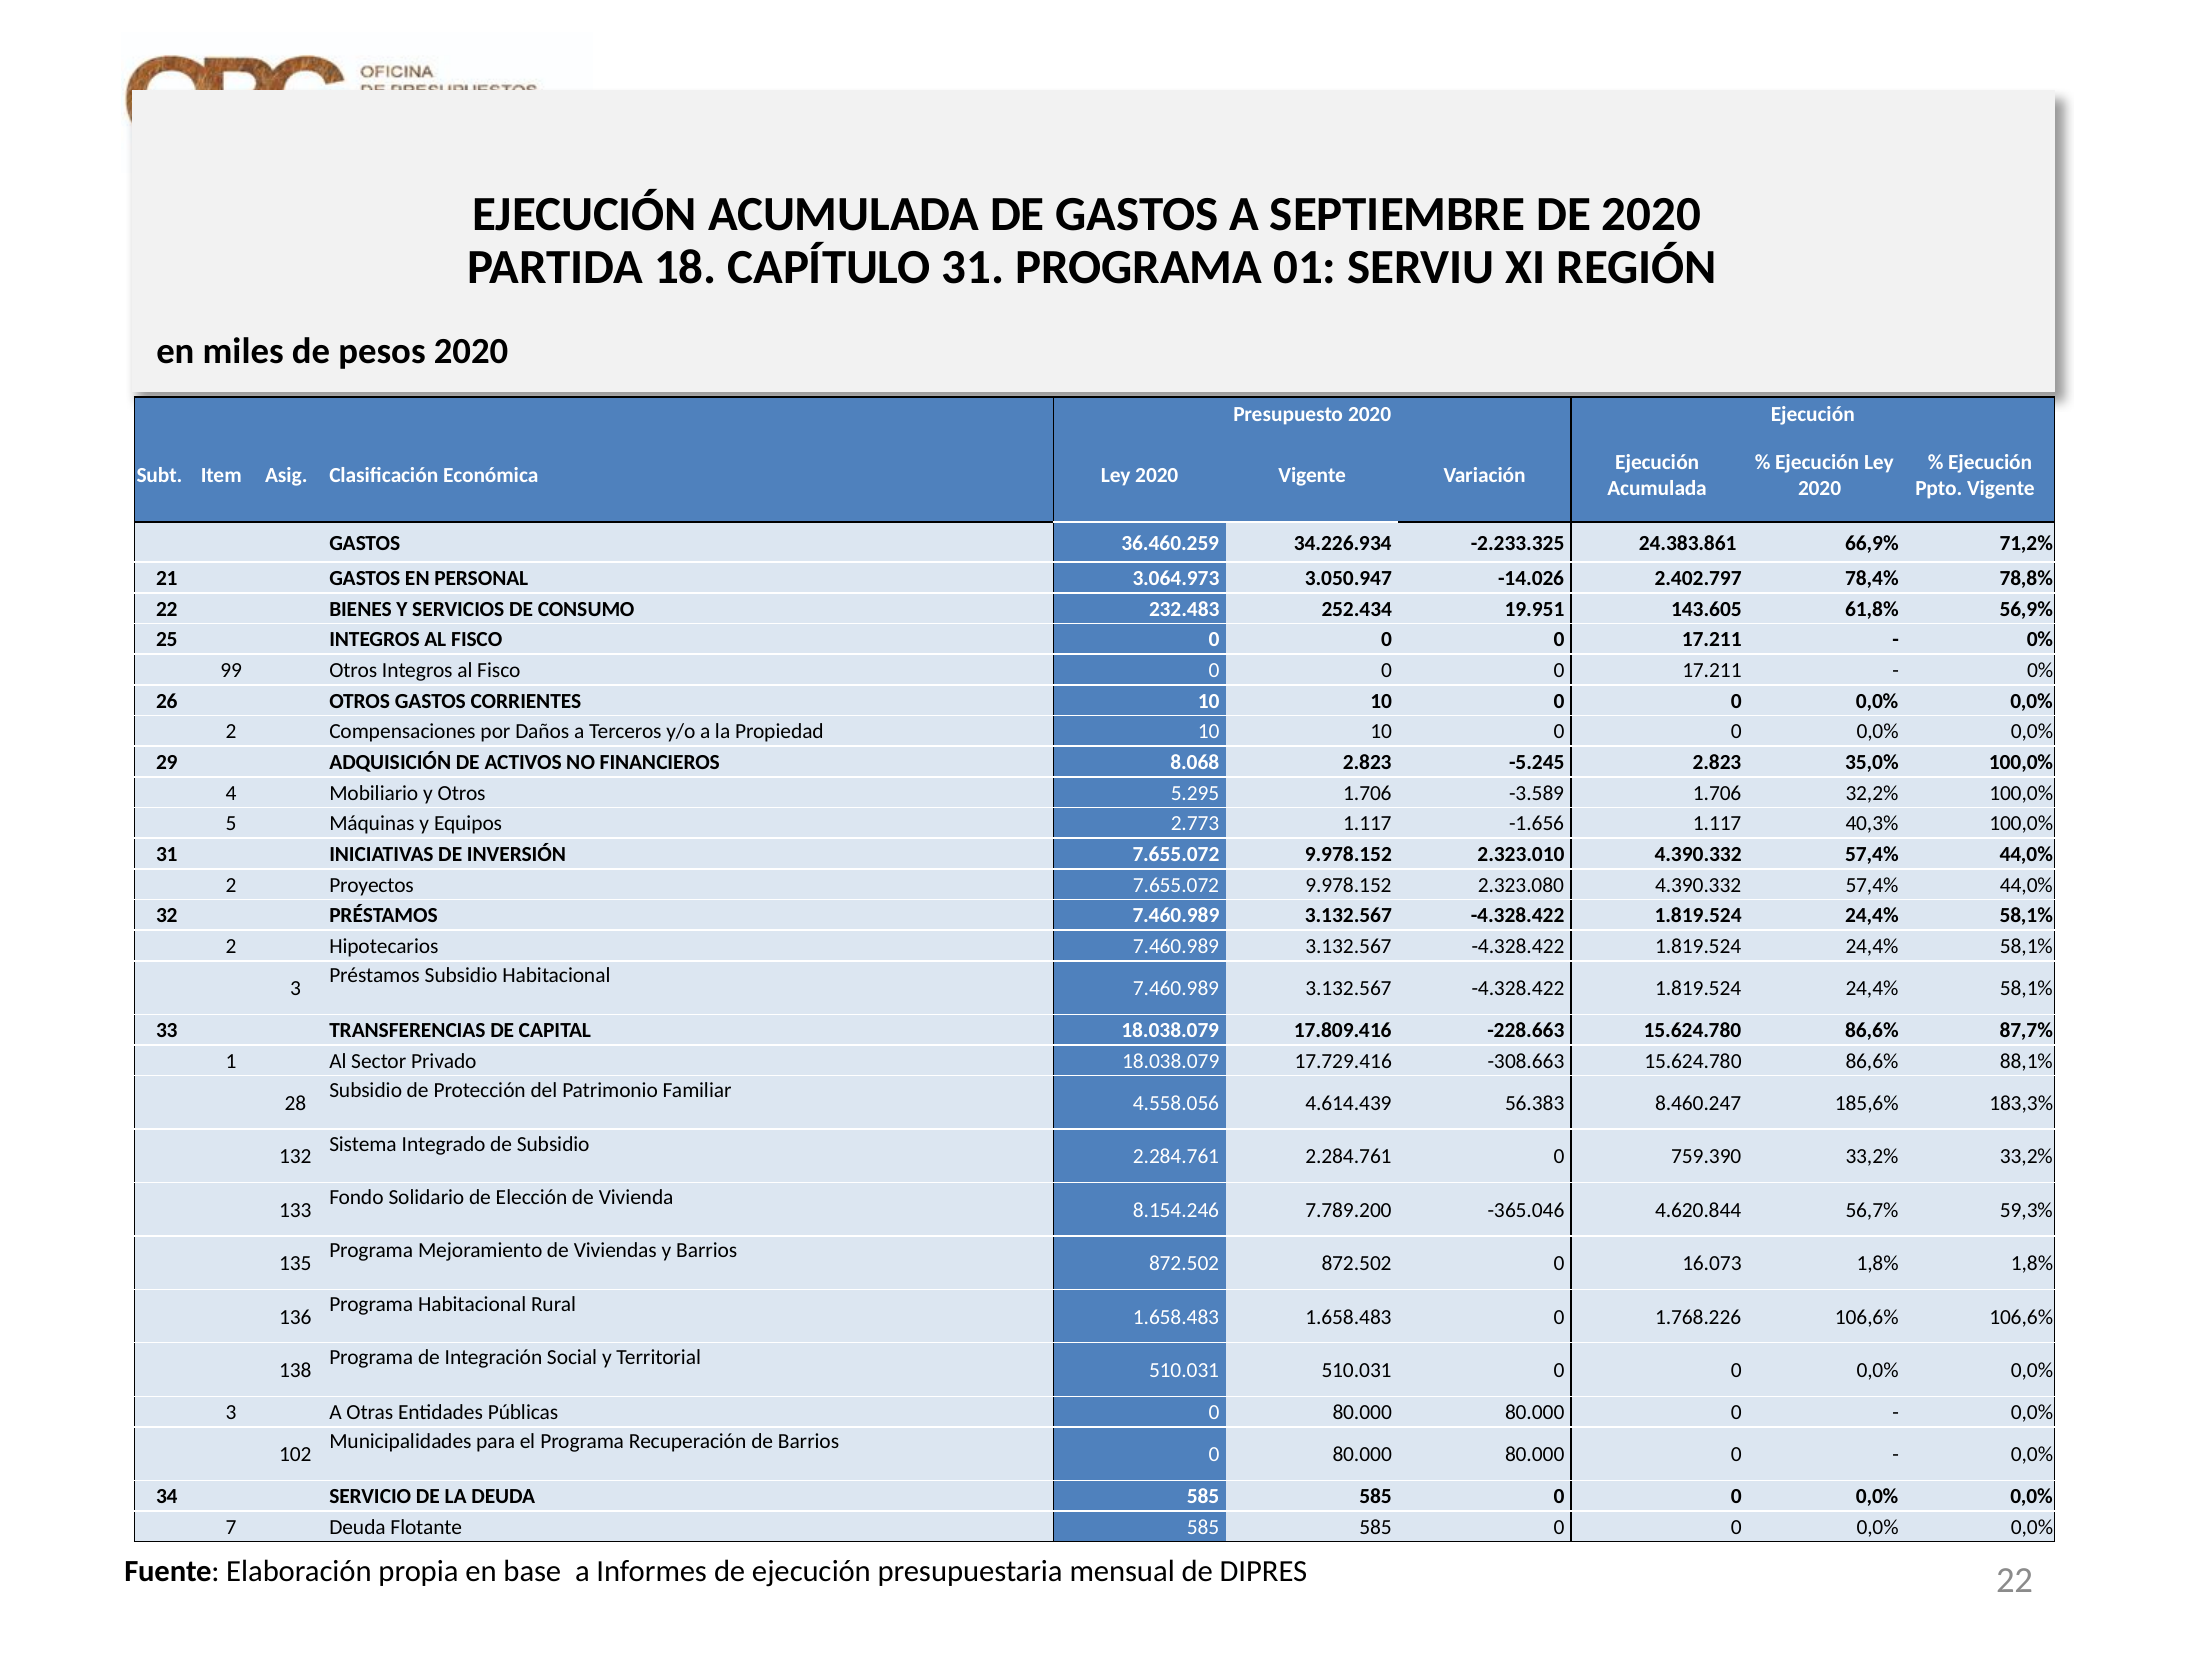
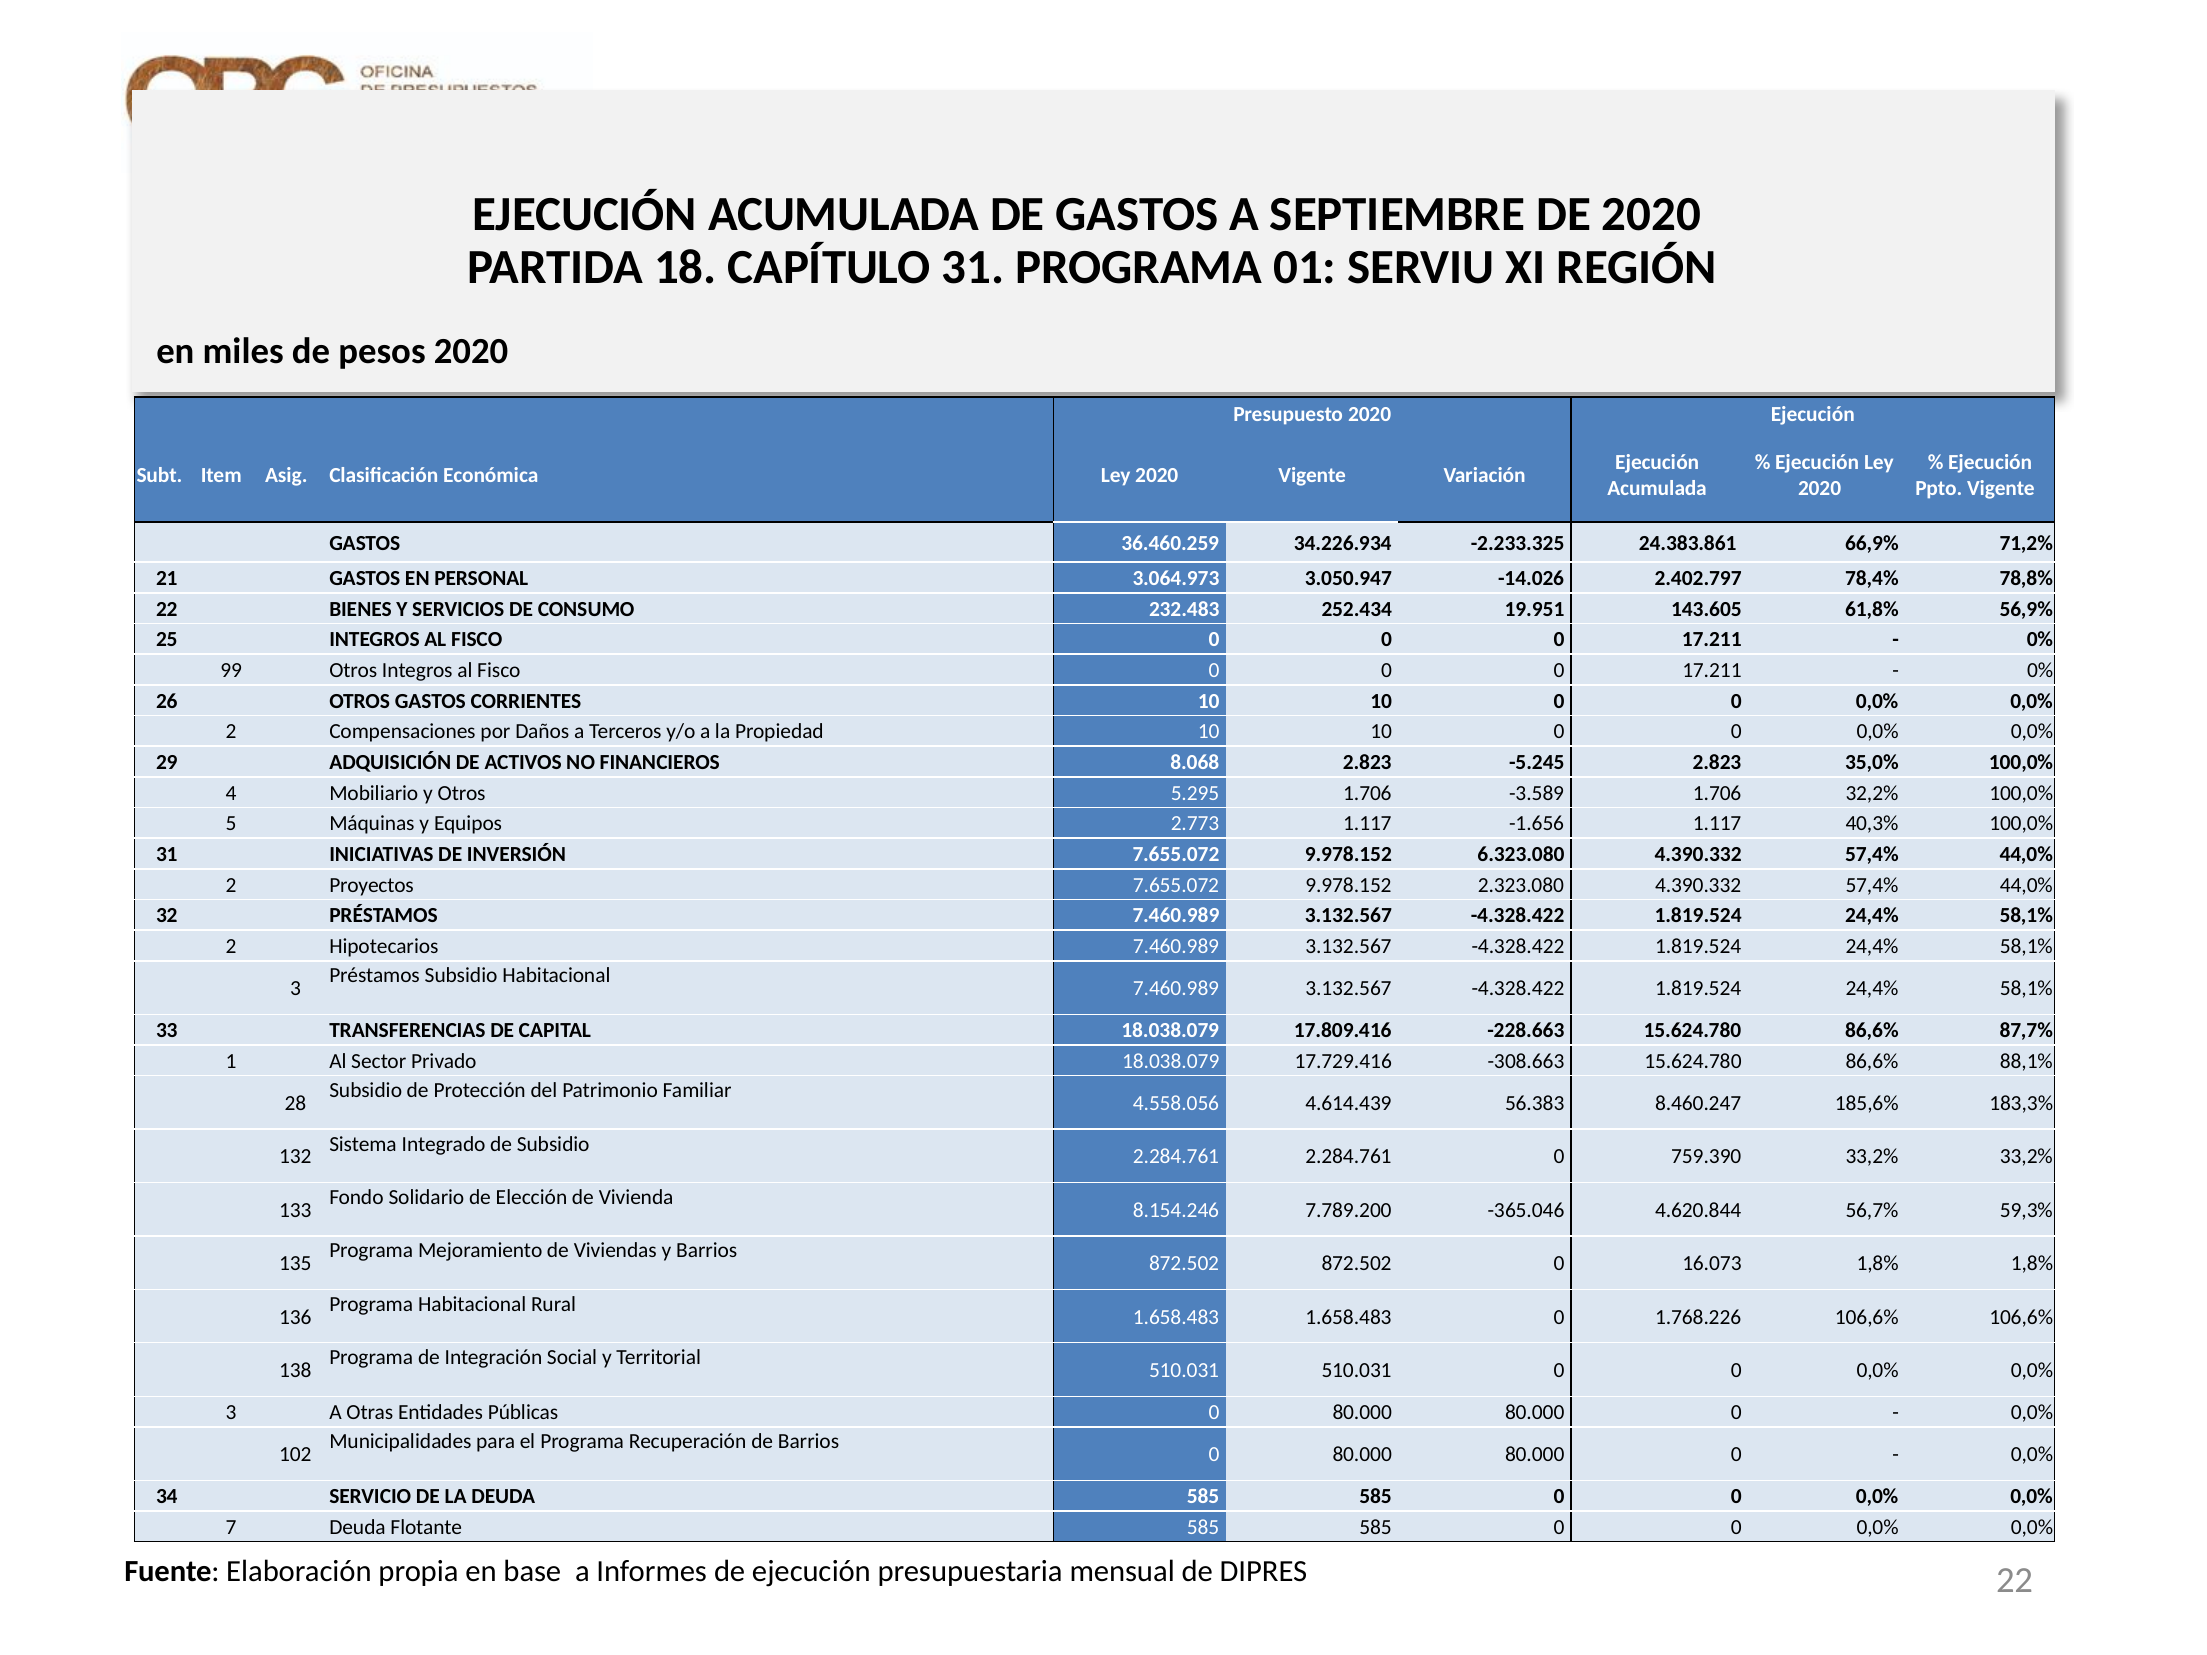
2.323.010: 2.323.010 -> 6.323.080 (1521, 855)
